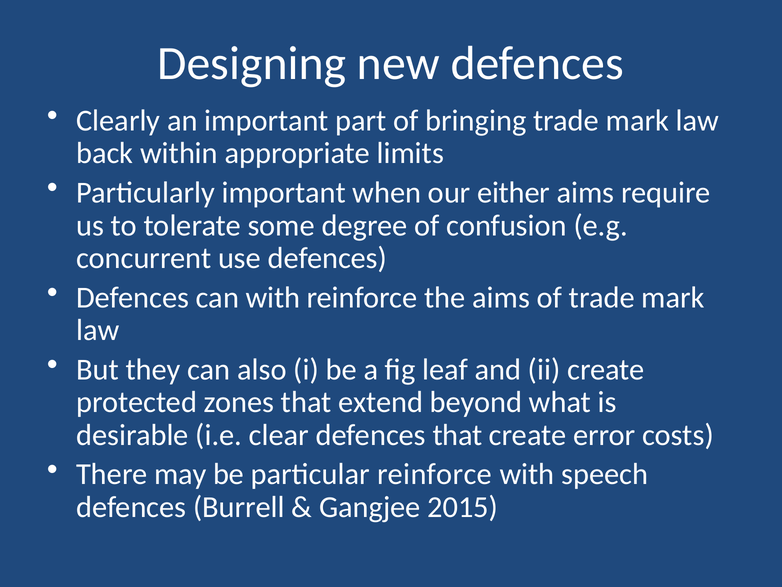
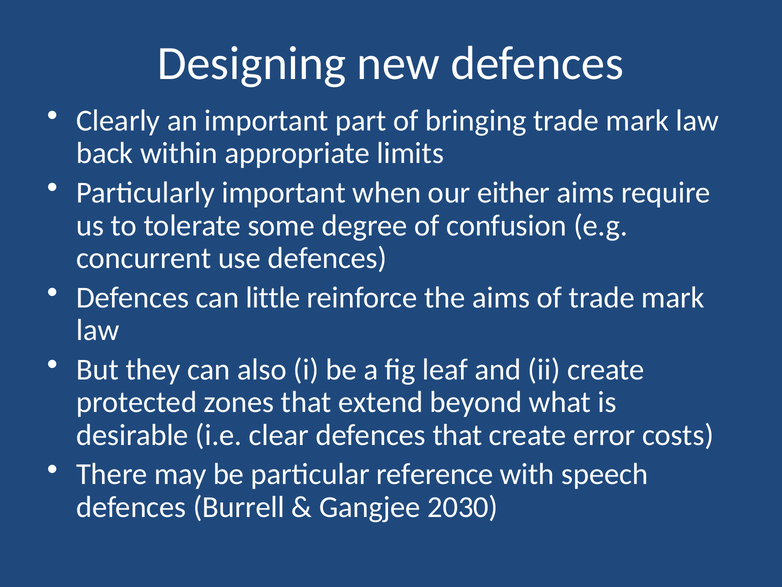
can with: with -> little (273, 297)
particular reinforce: reinforce -> reference (435, 474)
2015: 2015 -> 2030 (463, 507)
